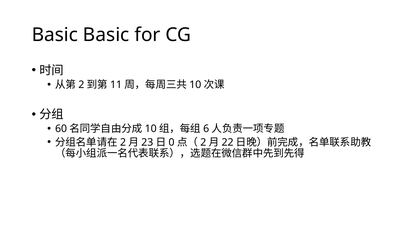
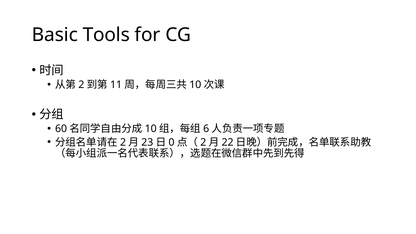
Basic Basic: Basic -> Tools (106, 35)
